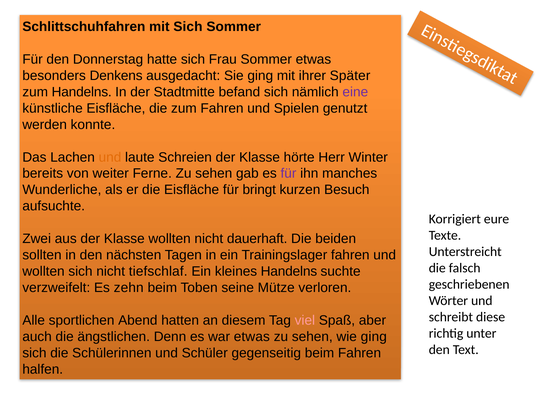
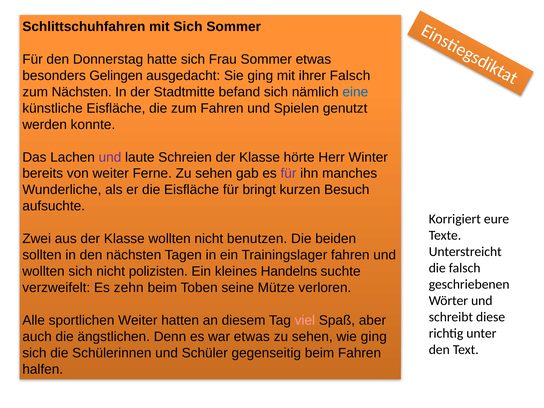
Denkens: Denkens -> Gelingen (116, 76)
ihrer Später: Später -> Falsch (350, 76)
zum Handelns: Handelns -> Nächsten (82, 92)
eine colour: purple -> blue (355, 92)
und colour: orange -> purple (110, 157)
dauerhaft: dauerhaft -> benutzen (257, 239)
tiefschlaf: tiefschlaf -> polizisten (158, 271)
sportlichen Abend: Abend -> Weiter (138, 320)
